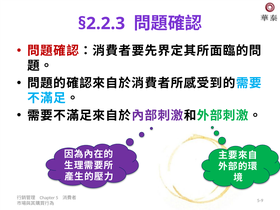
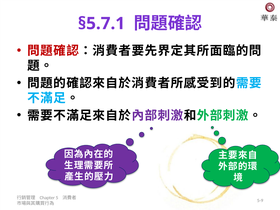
§2.2.3: §2.2.3 -> §5.7.1 (101, 24)
